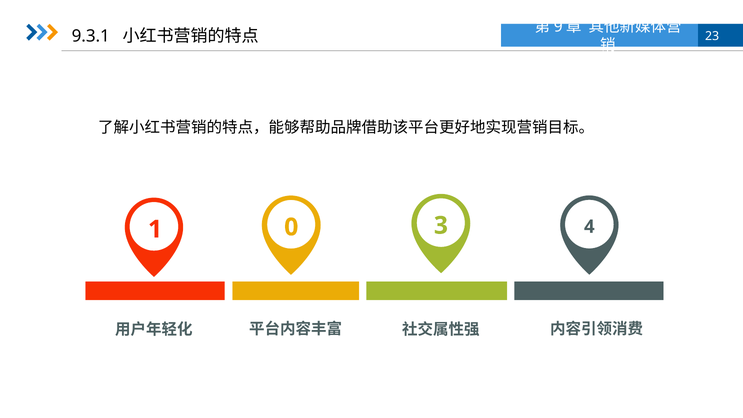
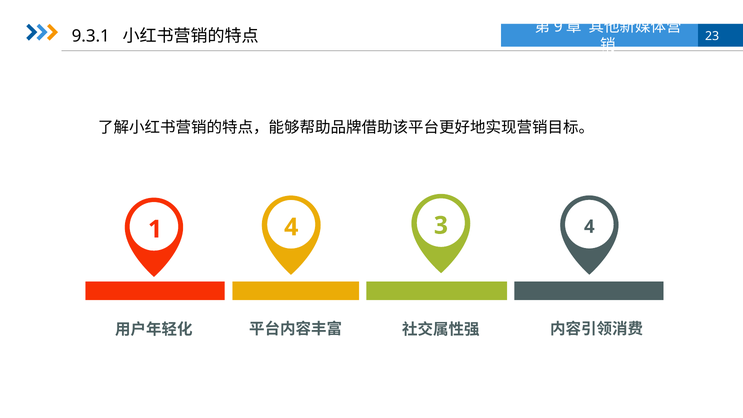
1 0: 0 -> 4 (291, 227)
